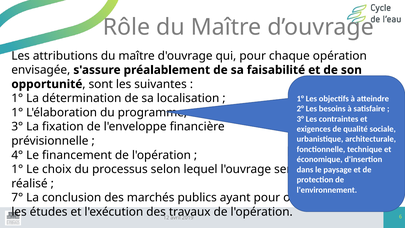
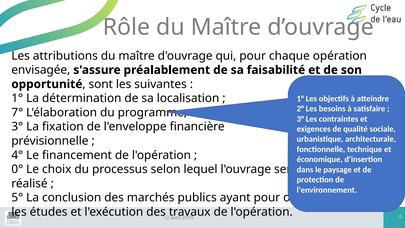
1°: 1° -> 7° (17, 112)
1°: 1° -> 0° (17, 169)
7°: 7° -> 5° (17, 198)
